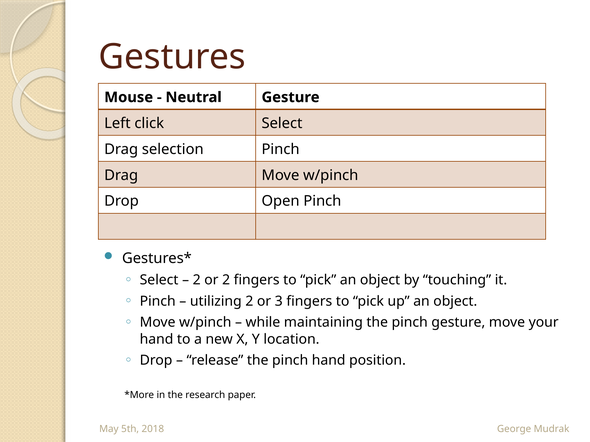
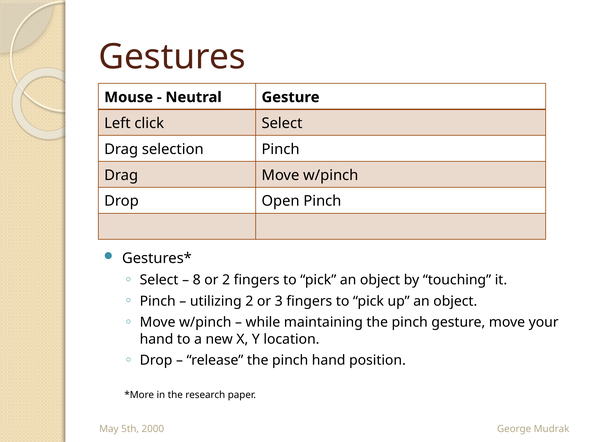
2: 2 -> 8 (197, 280)
2018: 2018 -> 2000 (153, 429)
